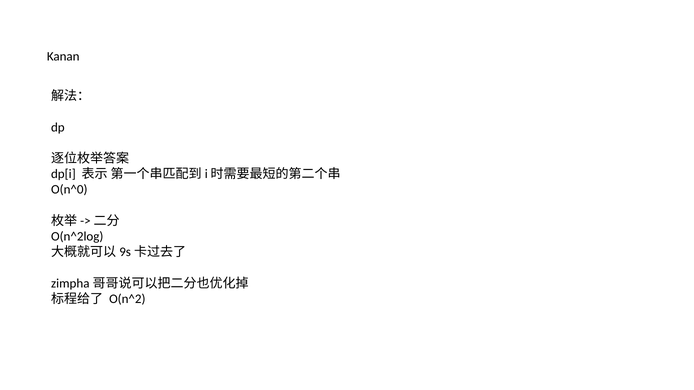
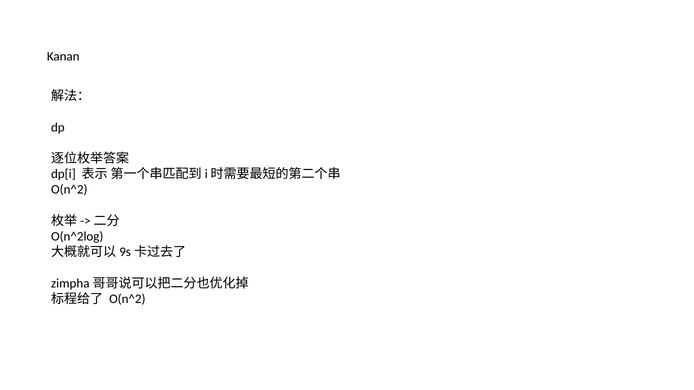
O(n^0: O(n^0 -> O(n^2 (69, 190)
